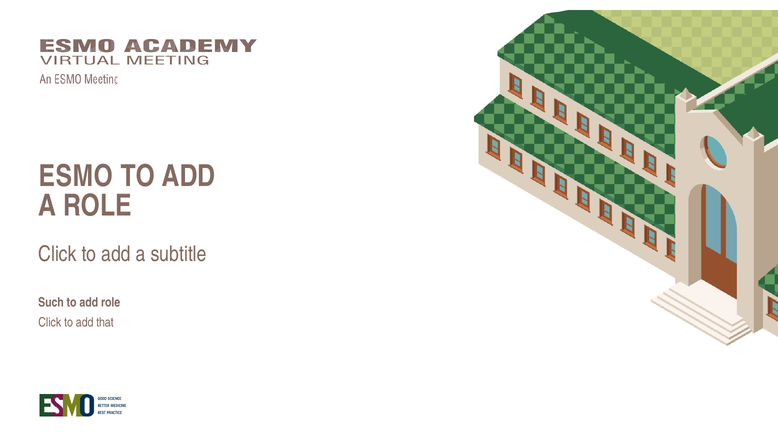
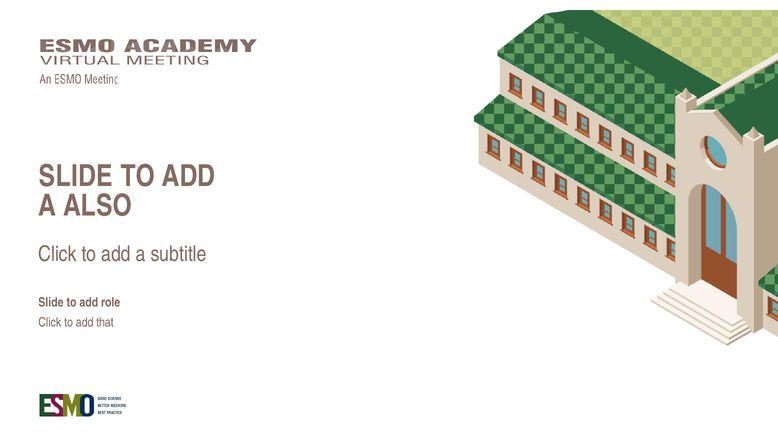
ESMO: ESMO -> SLIDE (76, 176)
A ROLE: ROLE -> ALSO (97, 205)
Such: Such -> Slide (51, 302)
